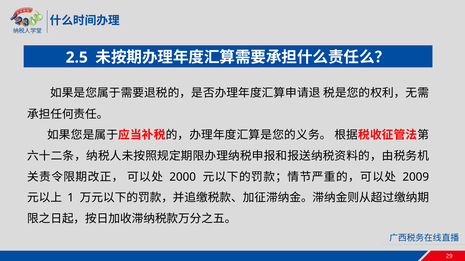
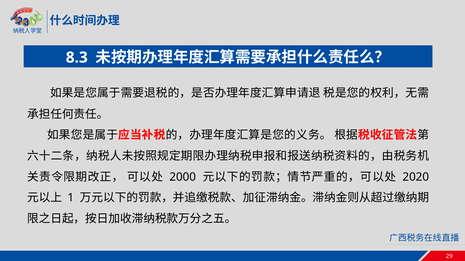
2.5: 2.5 -> 8.3 (77, 58)
2009: 2009 -> 2020 (416, 177)
